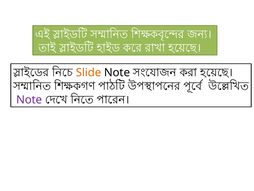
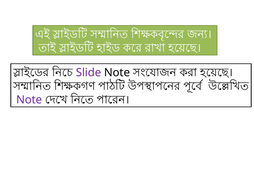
Slide colour: orange -> purple (89, 72)
